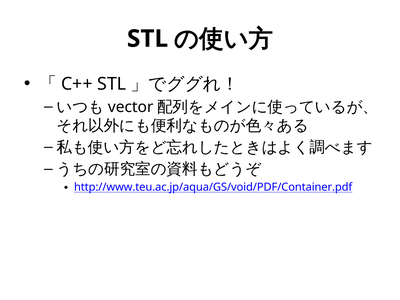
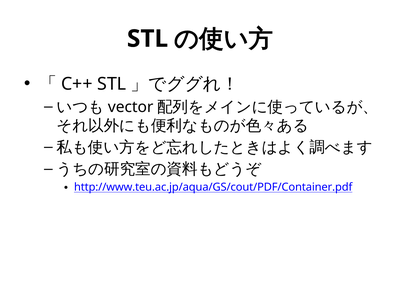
http://www.teu.ac.jp/aqua/GS/void/PDF/Container.pdf: http://www.teu.ac.jp/aqua/GS/void/PDF/Container.pdf -> http://www.teu.ac.jp/aqua/GS/cout/PDF/Container.pdf (213, 187)
